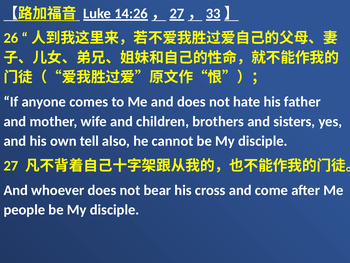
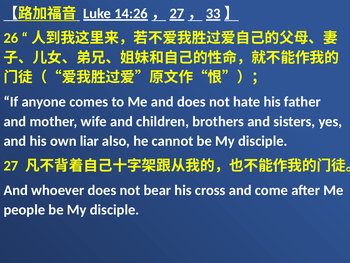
tell: tell -> liar (89, 141)
